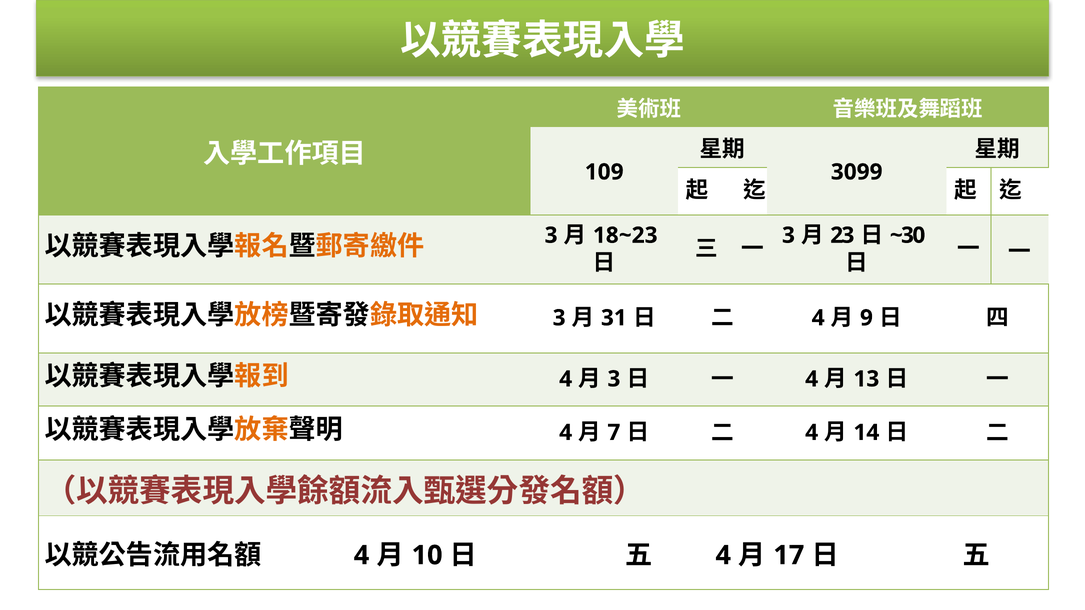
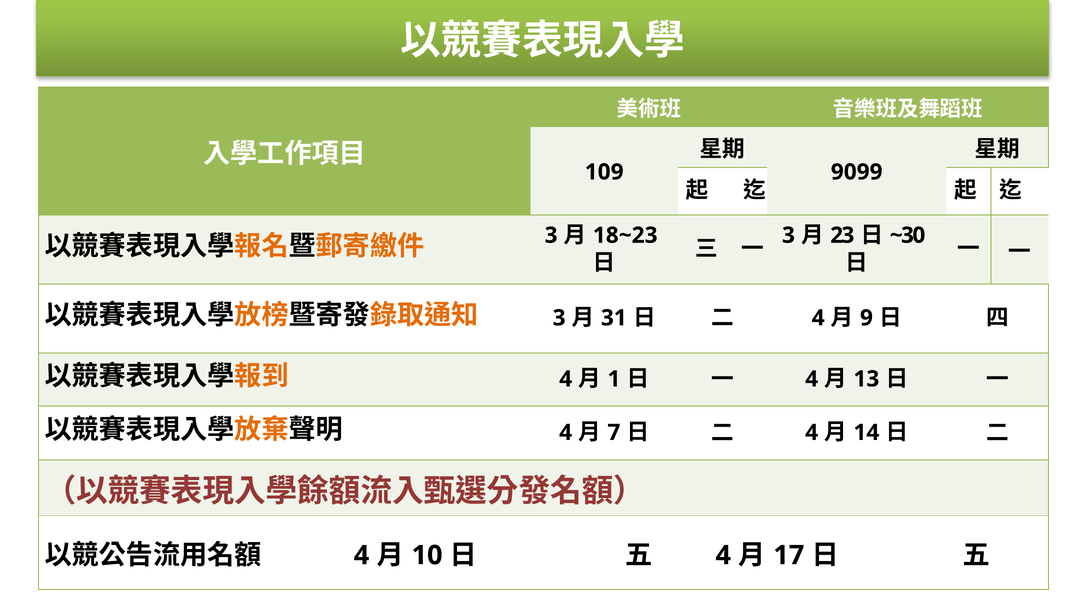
3099: 3099 -> 9099 (857, 172)
3: 3 -> 1 (614, 379)
